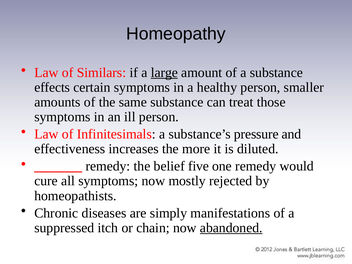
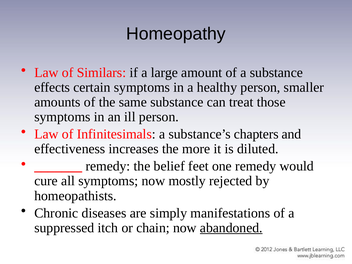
large underline: present -> none (164, 73)
pressure: pressure -> chapters (256, 134)
five: five -> feet (198, 166)
